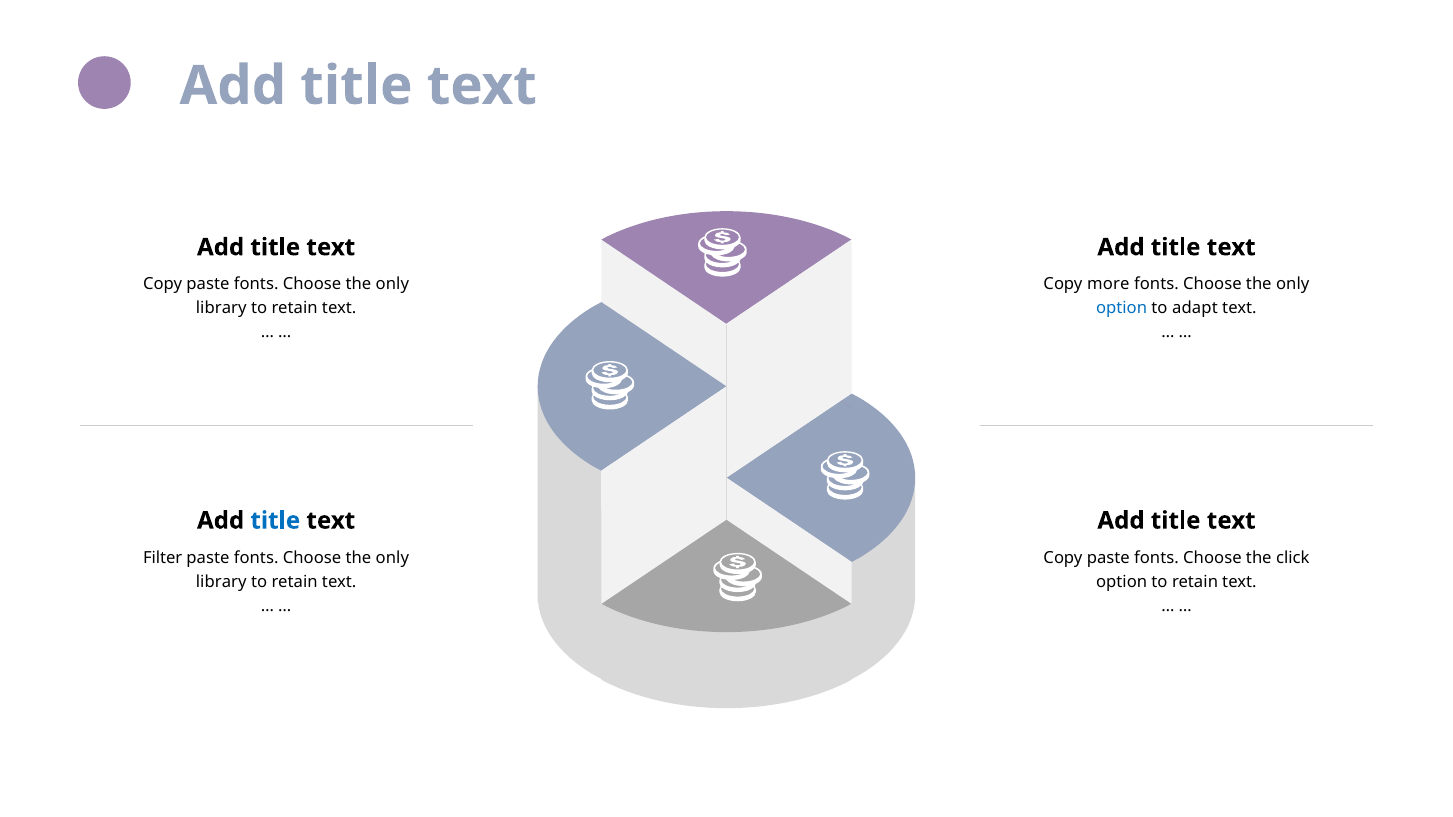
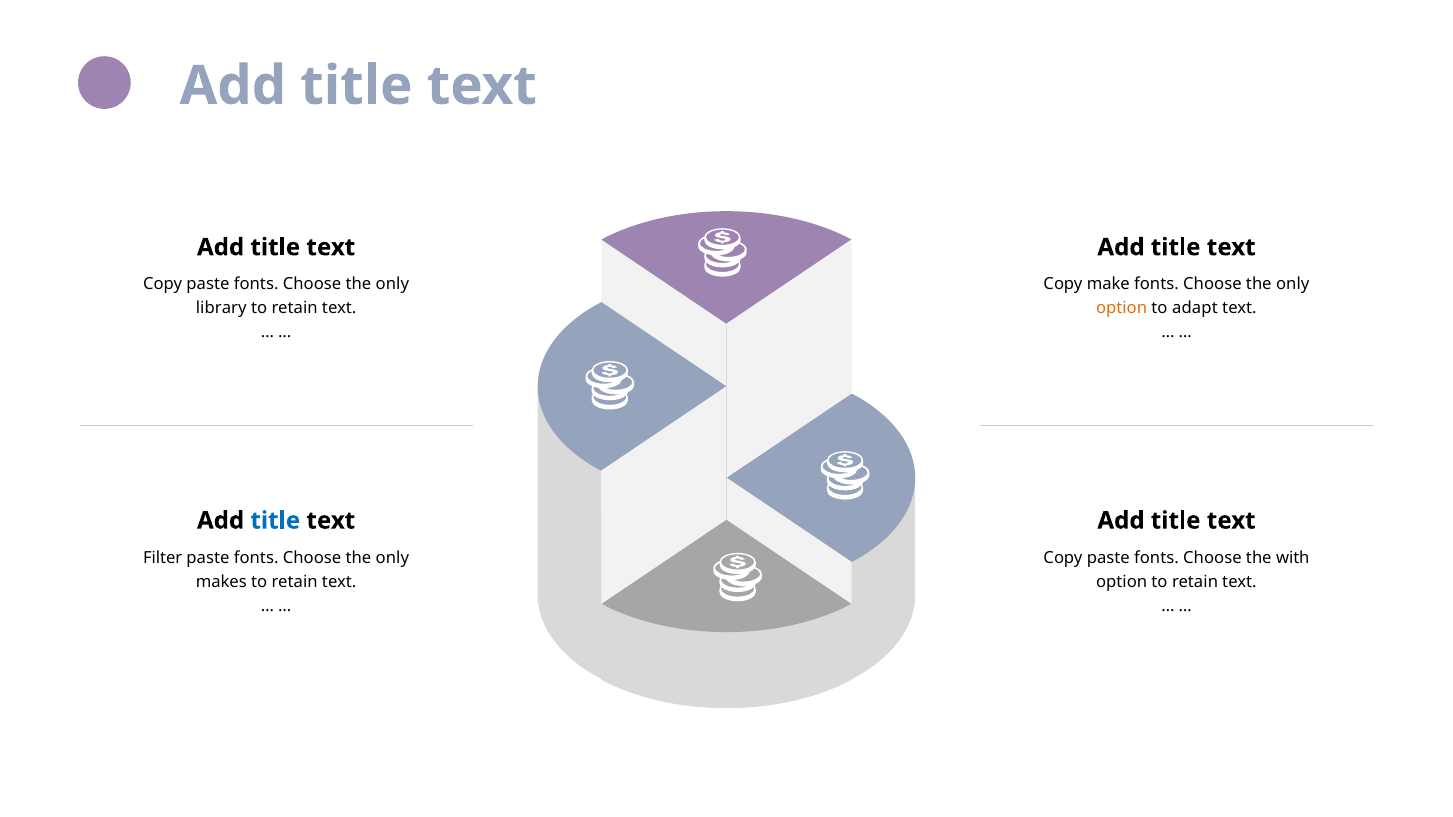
more: more -> make (1108, 285)
option colour: blue -> orange (1122, 309)
click: click -> with (1293, 558)
library: library -> makes (221, 582)
